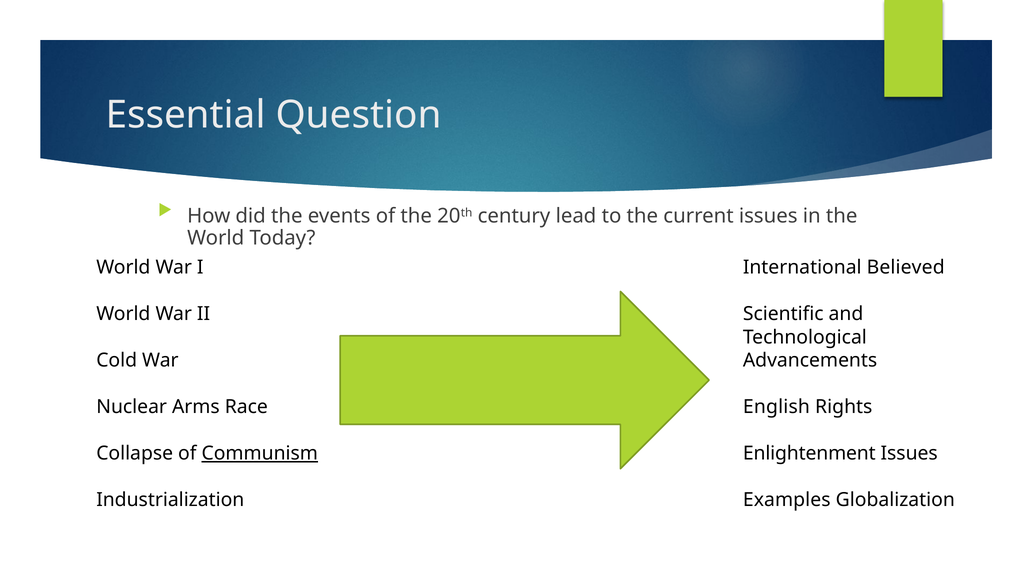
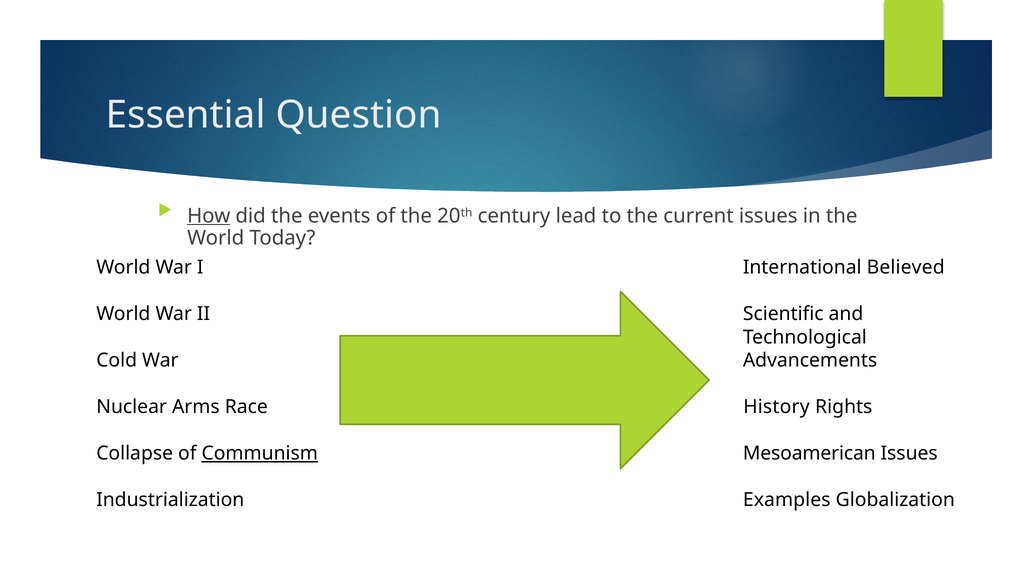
How underline: none -> present (209, 216)
English: English -> History (776, 407)
Enlightenment: Enlightenment -> Mesoamerican (809, 454)
